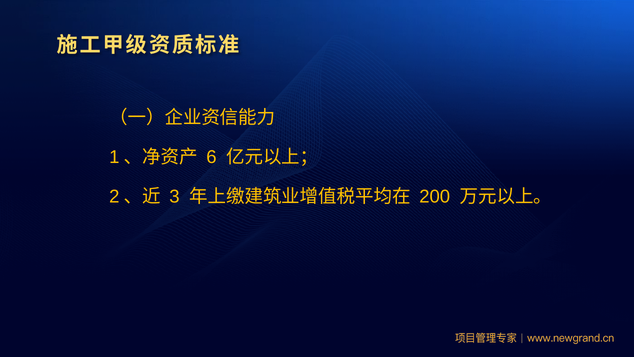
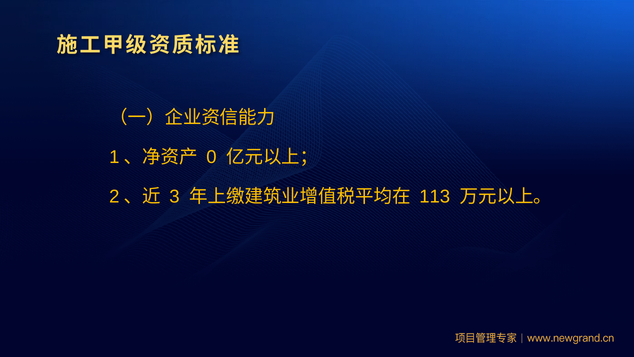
6: 6 -> 0 (211, 157)
200: 200 -> 113 (435, 197)
